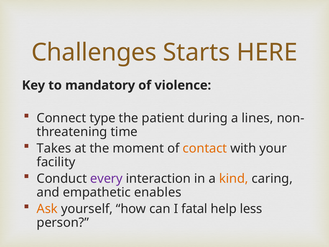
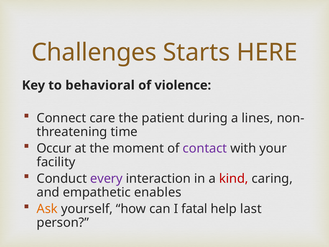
mandatory: mandatory -> behavioral (100, 85)
type: type -> care (102, 118)
Takes: Takes -> Occur (54, 148)
contact colour: orange -> purple (205, 148)
kind colour: orange -> red (234, 178)
less: less -> last (251, 209)
